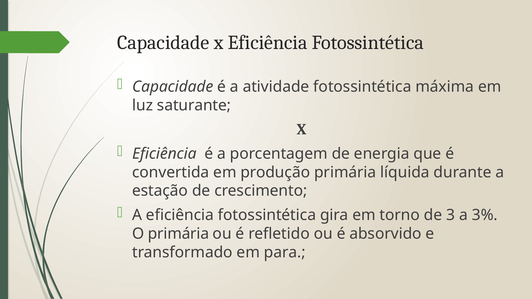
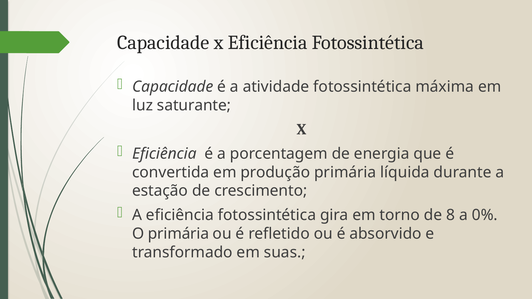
3: 3 -> 8 (451, 215)
3%: 3% -> 0% (485, 215)
para: para -> suas (285, 252)
